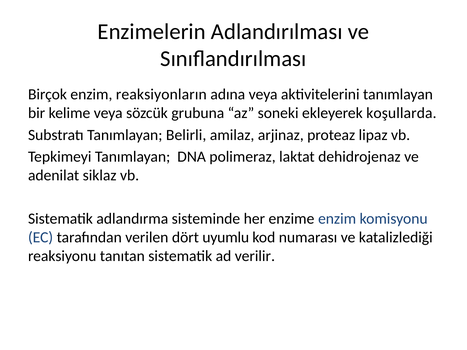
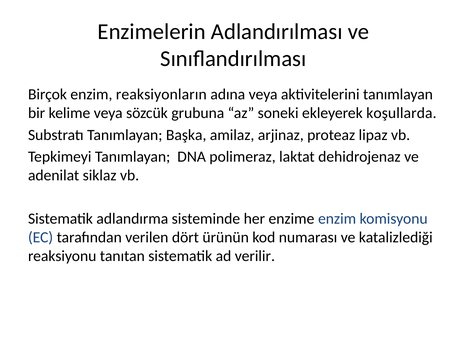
Belirli: Belirli -> Başka (186, 135)
uyumlu: uyumlu -> ürünün (226, 238)
